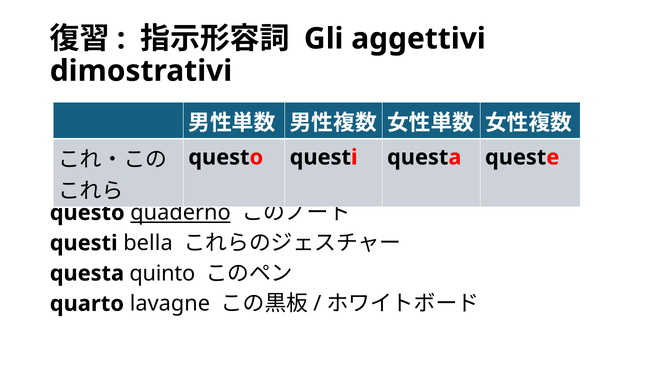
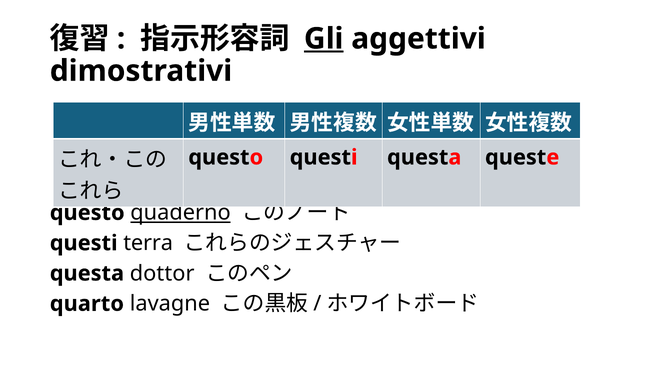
Gli underline: none -> present (324, 39)
bella: bella -> terra (148, 243)
quinto: quinto -> dottor (162, 274)
